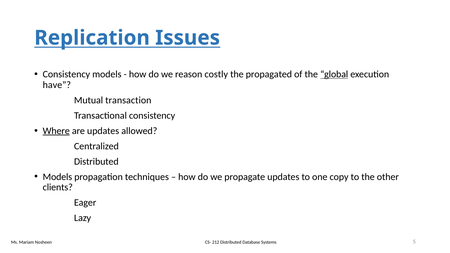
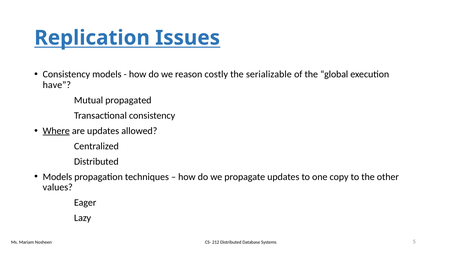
propagated: propagated -> serializable (269, 74)
global underline: present -> none (334, 74)
transaction: transaction -> propagated (128, 100)
clients: clients -> values (58, 188)
